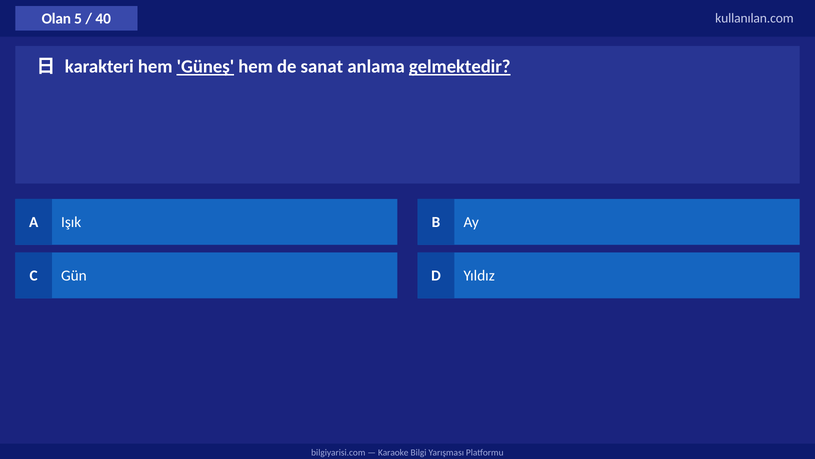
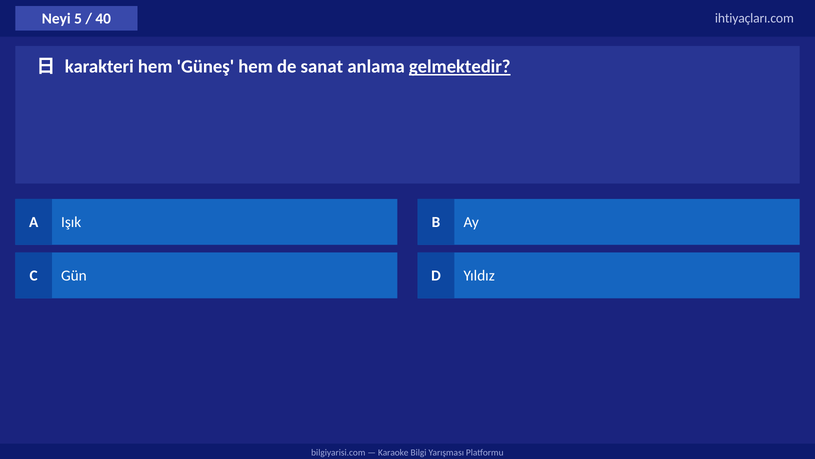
Olan: Olan -> Neyi (56, 19)
kullanılan.com: kullanılan.com -> ihtiyaçları.com (754, 18)
Güneş underline: present -> none (205, 67)
